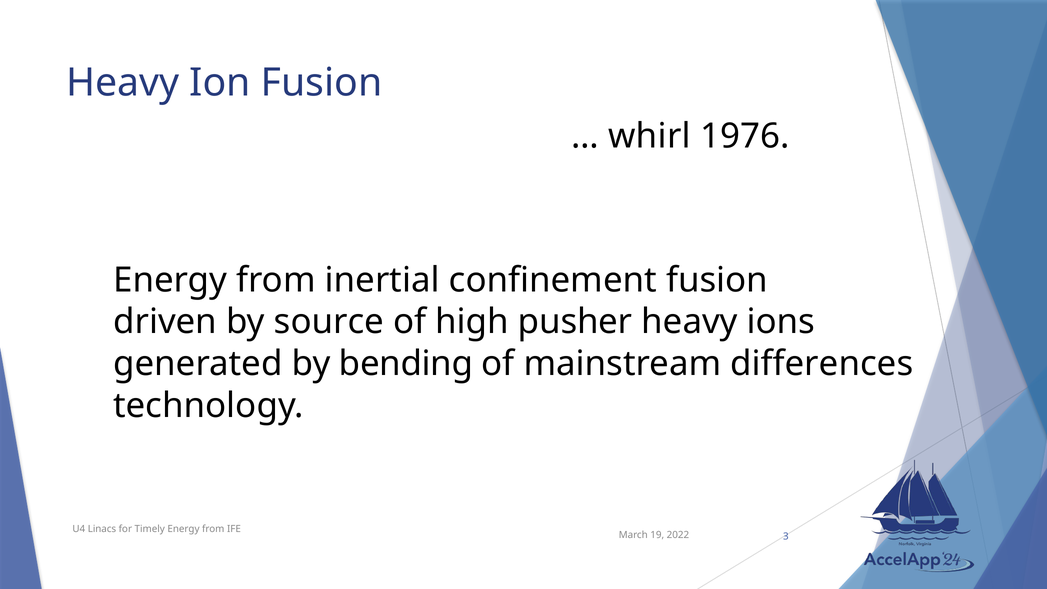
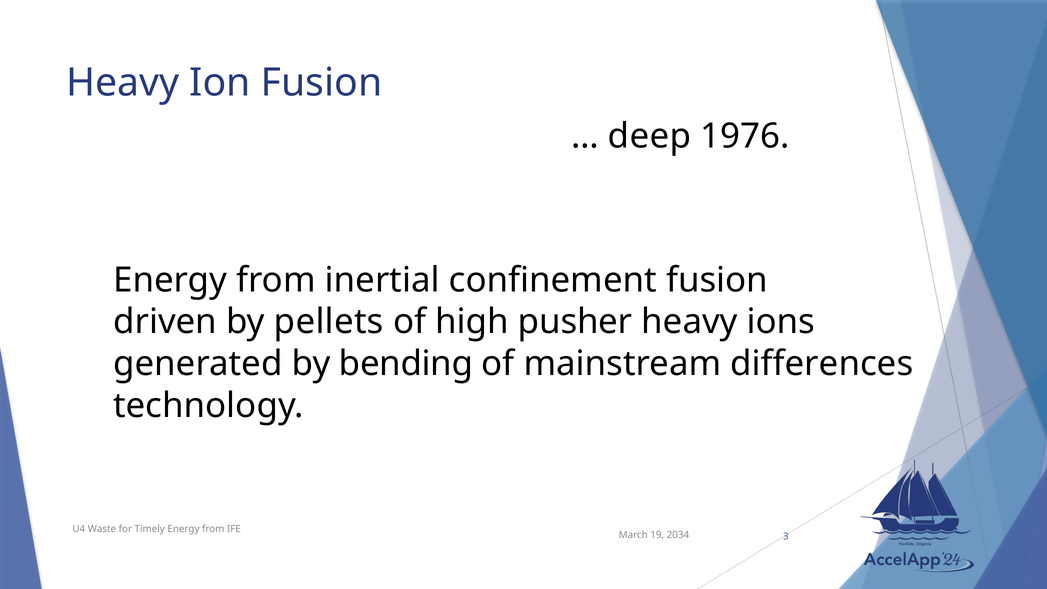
whirl: whirl -> deep (649, 136)
source: source -> pellets (329, 322)
Linacs: Linacs -> Waste (102, 529)
2022: 2022 -> 2034 (678, 535)
